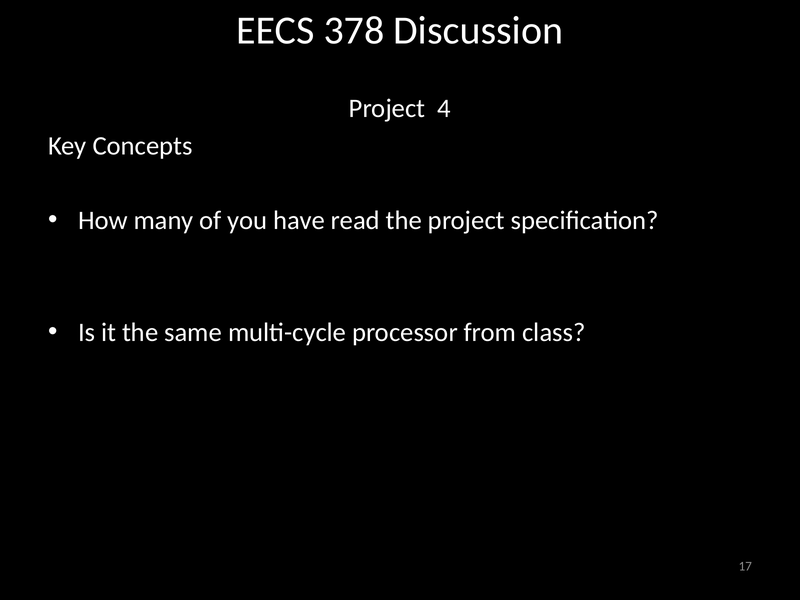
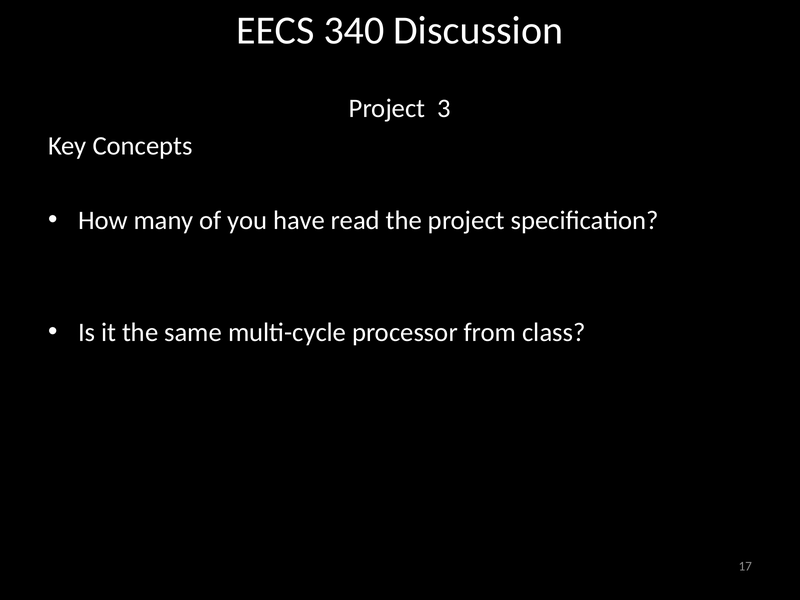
378: 378 -> 340 (354, 30)
4: 4 -> 3 (444, 109)
